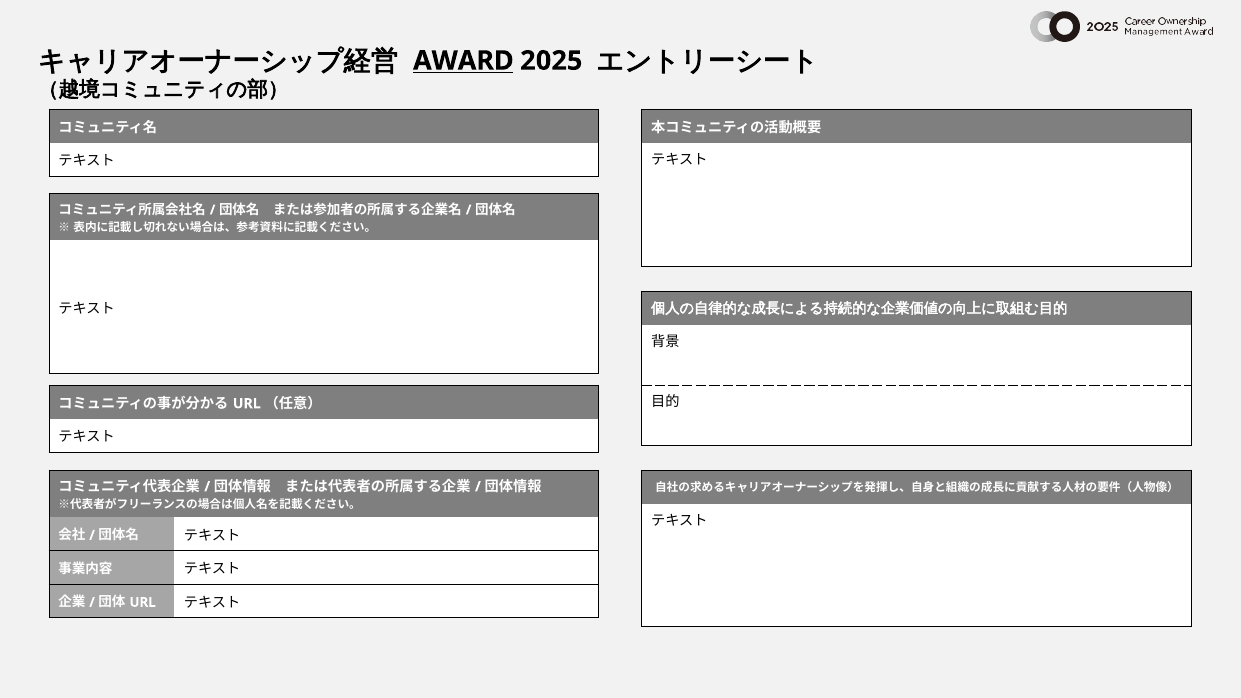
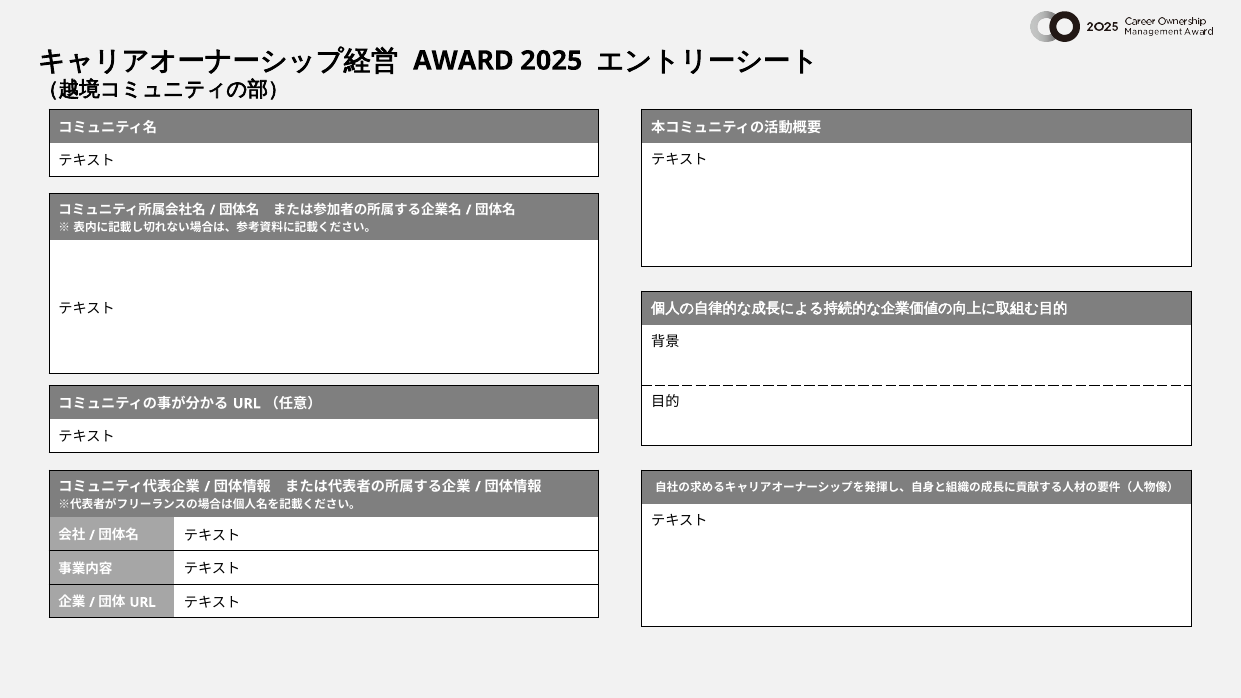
AWARD underline: present -> none (463, 61)
